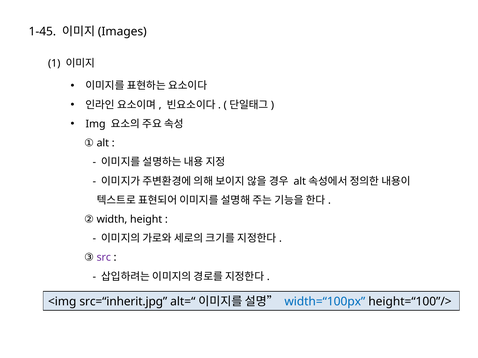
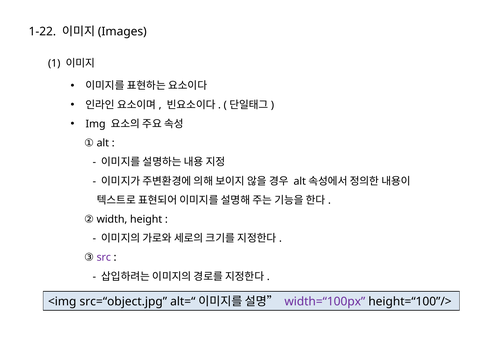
1-45: 1-45 -> 1-22 (42, 32)
src=“inherit.jpg: src=“inherit.jpg -> src=“object.jpg (123, 302)
width=“100px colour: blue -> purple (325, 302)
